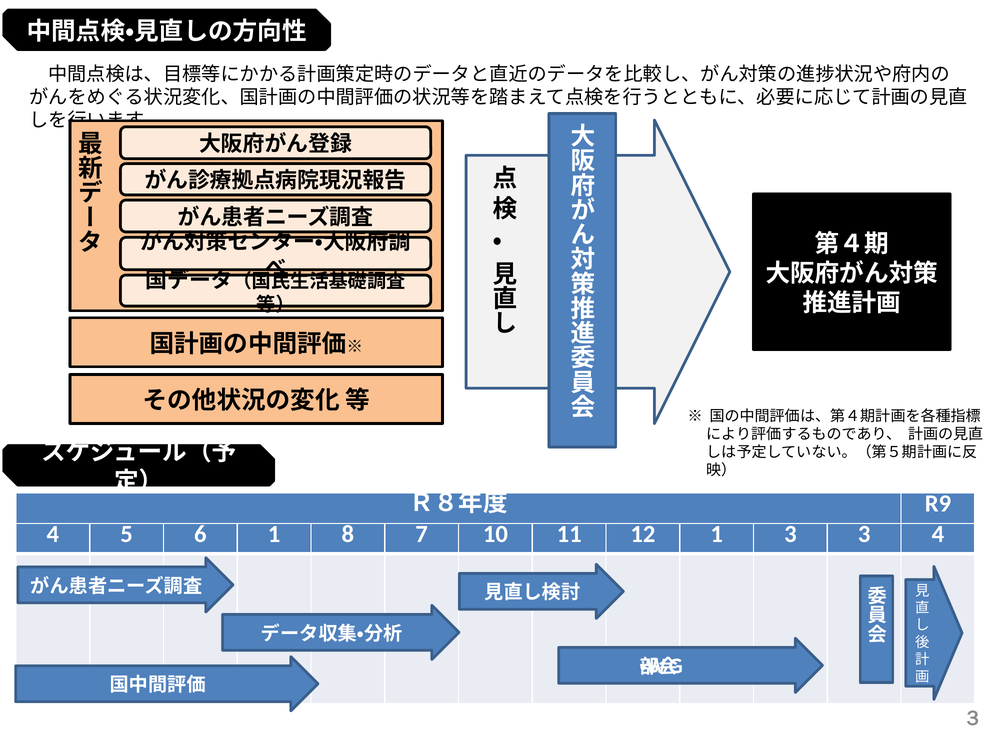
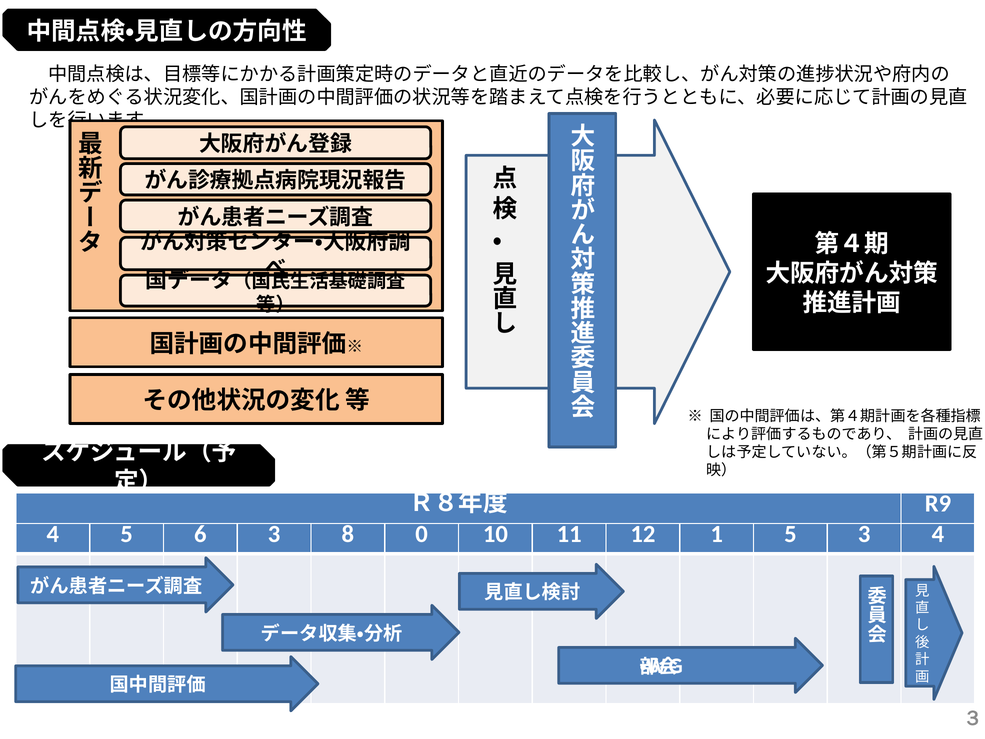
6 1: 1 -> 3 (274, 534)
7: 7 -> 0 (422, 534)
1 3: 3 -> 5 (790, 534)
